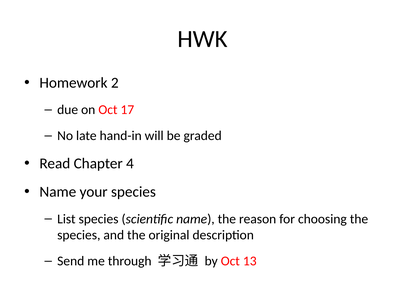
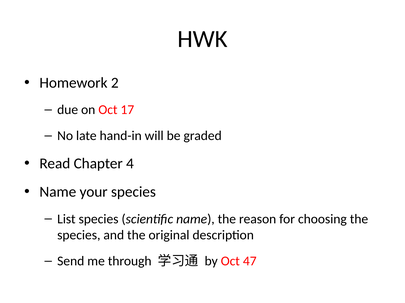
13: 13 -> 47 (250, 262)
